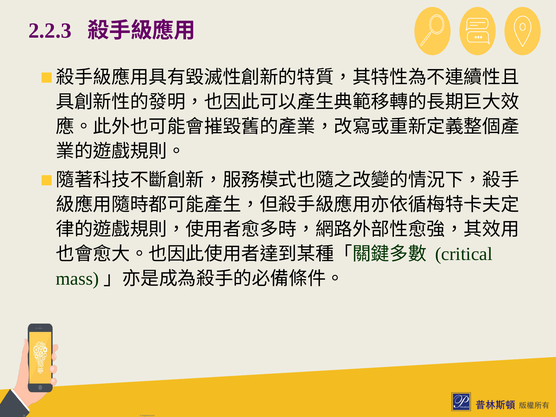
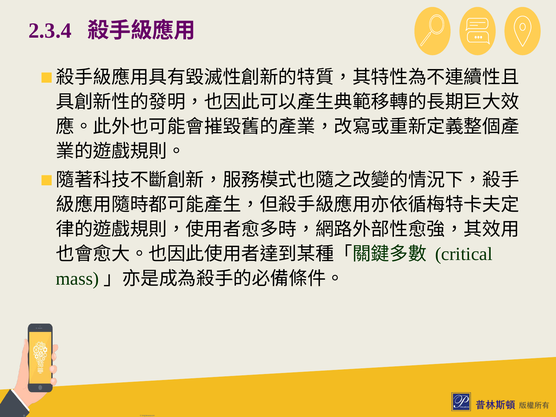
2.2.3: 2.2.3 -> 2.3.4 (50, 31)
